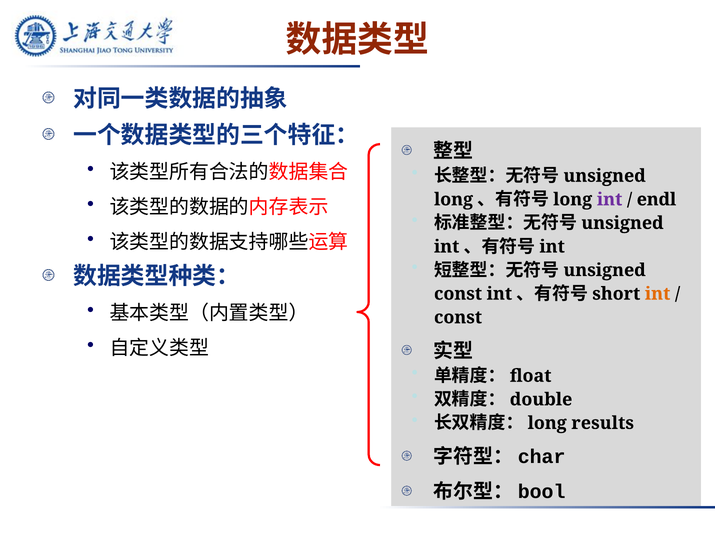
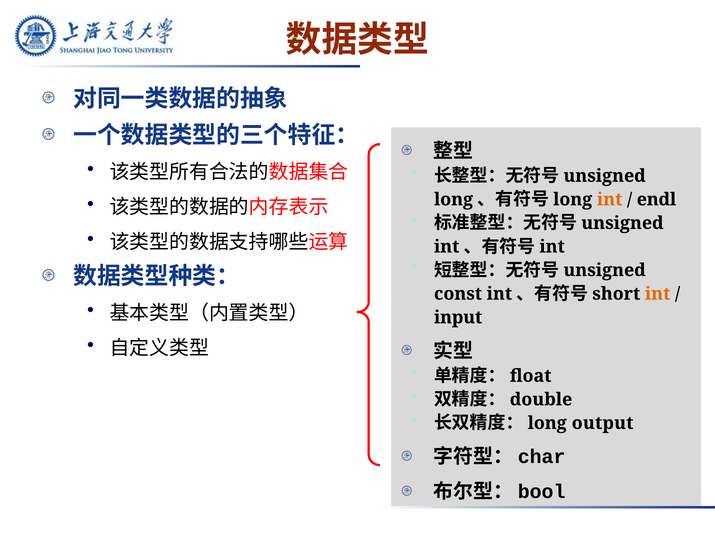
int colour: purple -> orange (610, 200)
const: const -> input (458, 318)
results: results -> output (603, 423)
